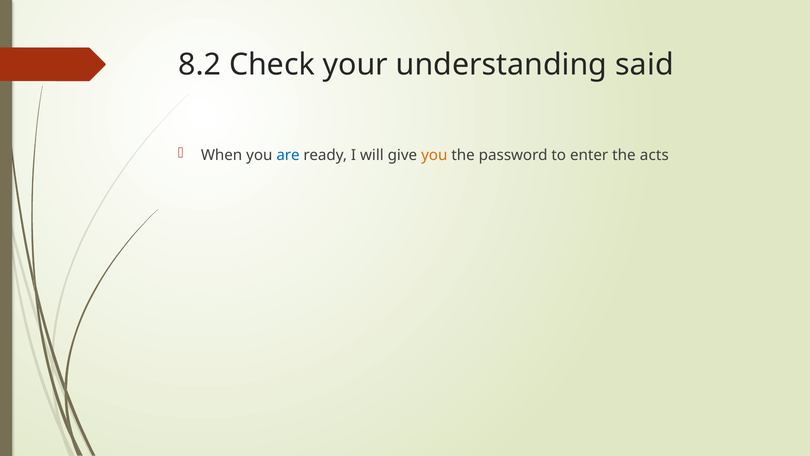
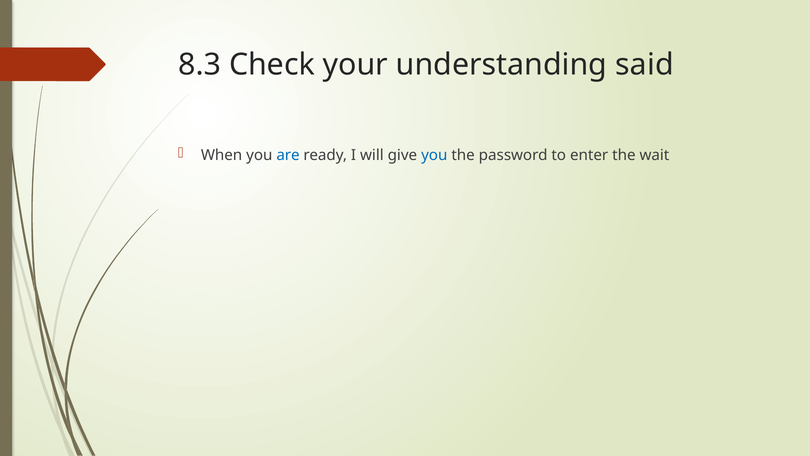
8.2: 8.2 -> 8.3 (200, 65)
you colour: orange -> blue (434, 155)
acts: acts -> wait (654, 155)
